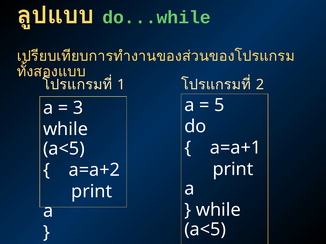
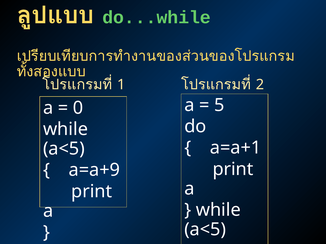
3: 3 -> 0 (78, 108)
a=a+2: a=a+2 -> a=a+9 (94, 170)
